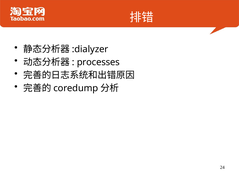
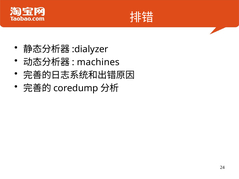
processes: processes -> machines (98, 62)
